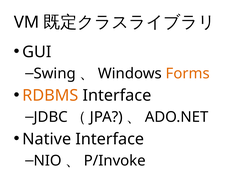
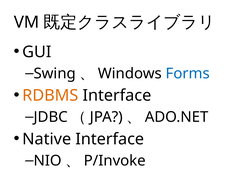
Forms colour: orange -> blue (188, 74)
